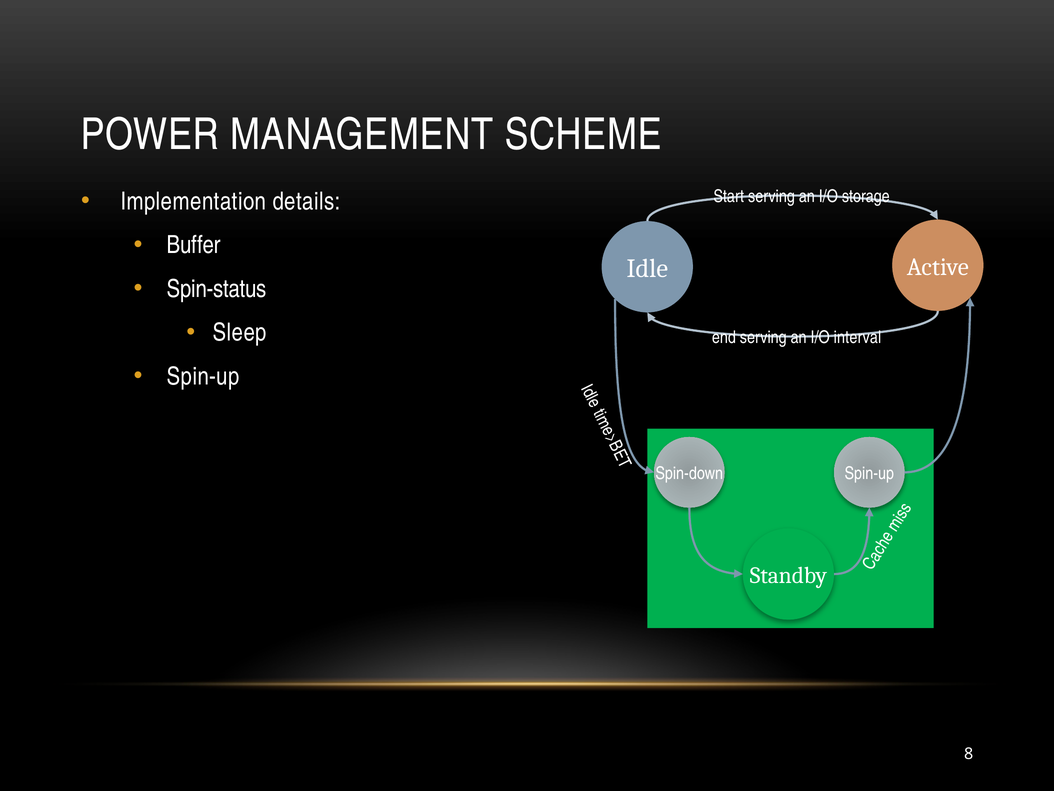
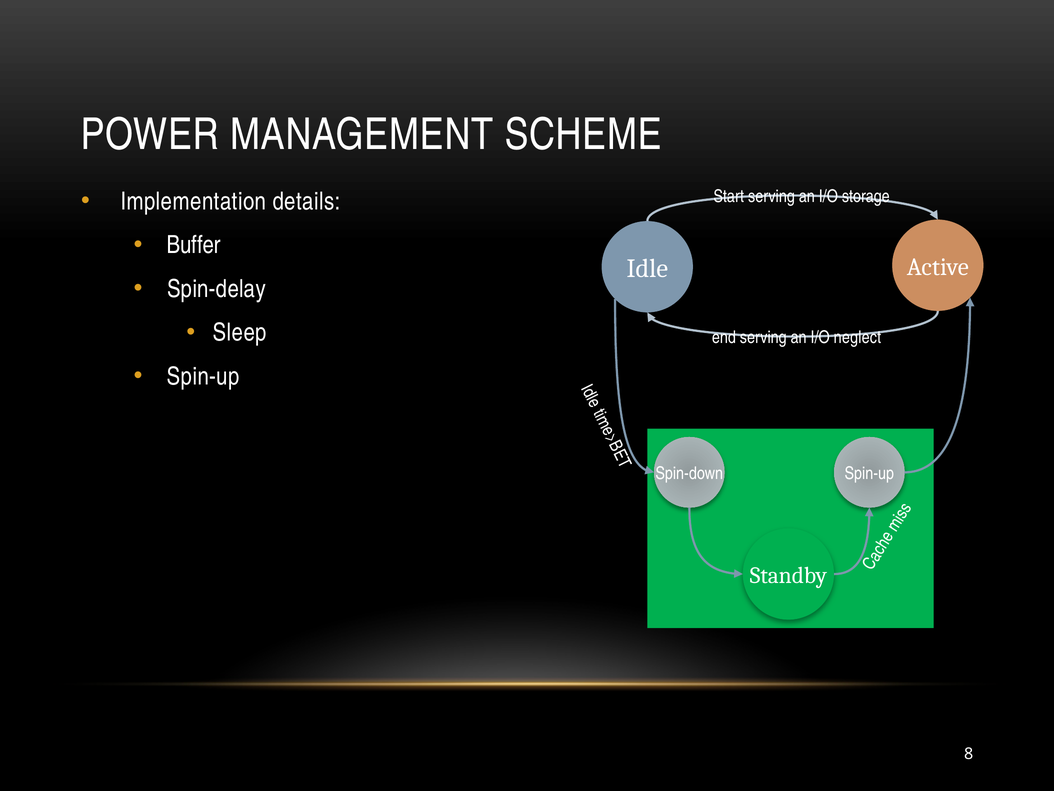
Spin-status: Spin-status -> Spin-delay (216, 289)
interval: interval -> neglect (857, 337)
